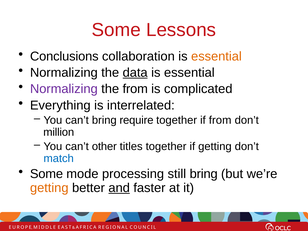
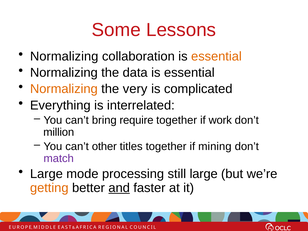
Conclusions: Conclusions -> Normalizing (64, 56)
data underline: present -> none (135, 73)
Normalizing colour: purple -> orange (64, 89)
the from: from -> very (135, 89)
if from: from -> work (220, 120)
if getting: getting -> mining (215, 146)
match colour: blue -> purple (59, 158)
Some: Some -> Large (46, 174)
still bring: bring -> large (204, 174)
